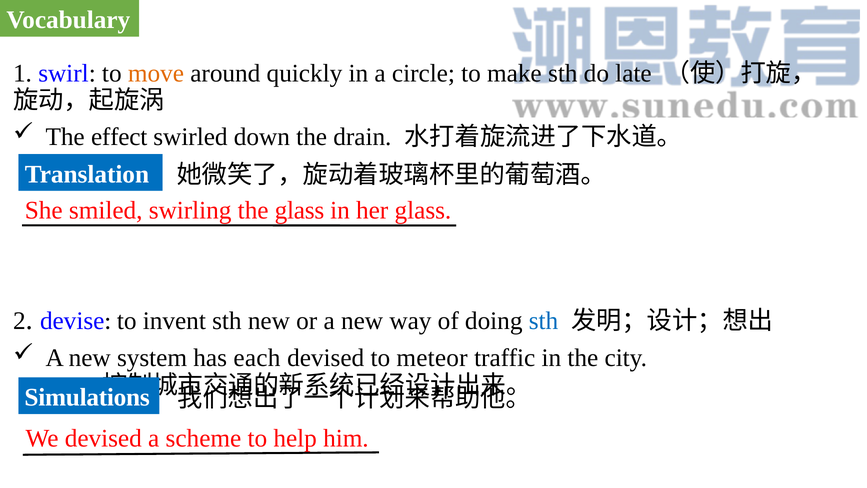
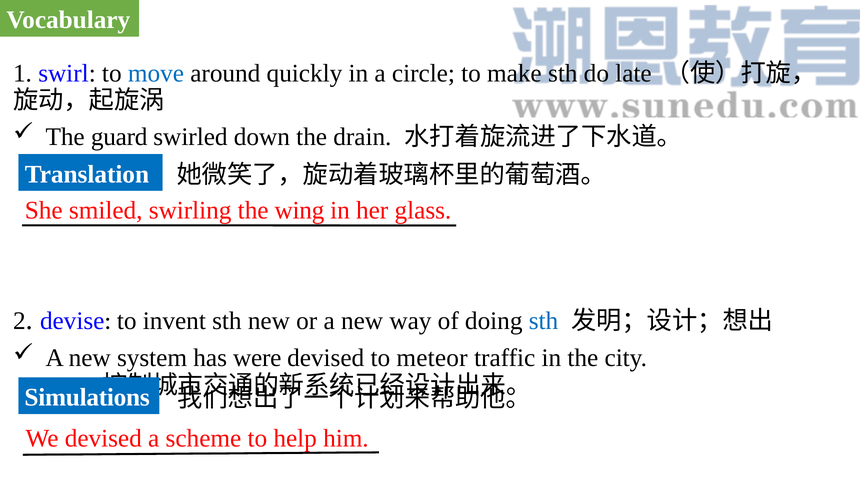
move colour: orange -> blue (156, 73)
effect: effect -> guard (119, 137)
the glass: glass -> wing (299, 211)
each: each -> were (257, 358)
